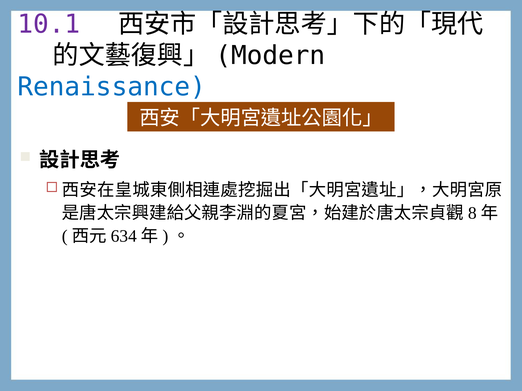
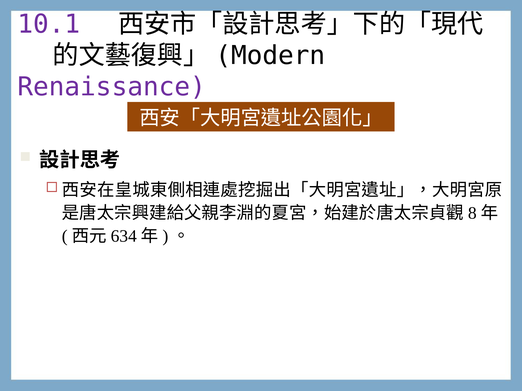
Renaissance colour: blue -> purple (112, 87)
